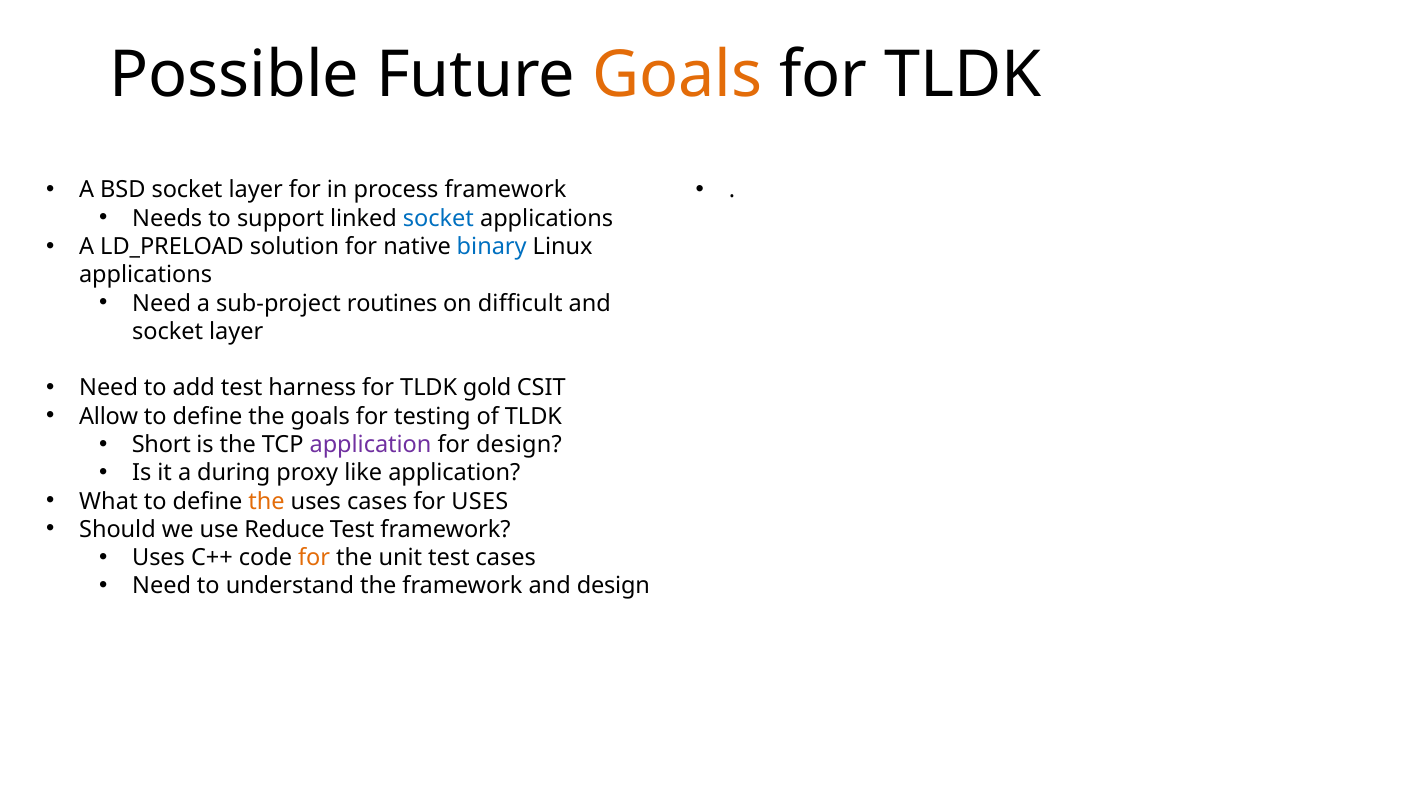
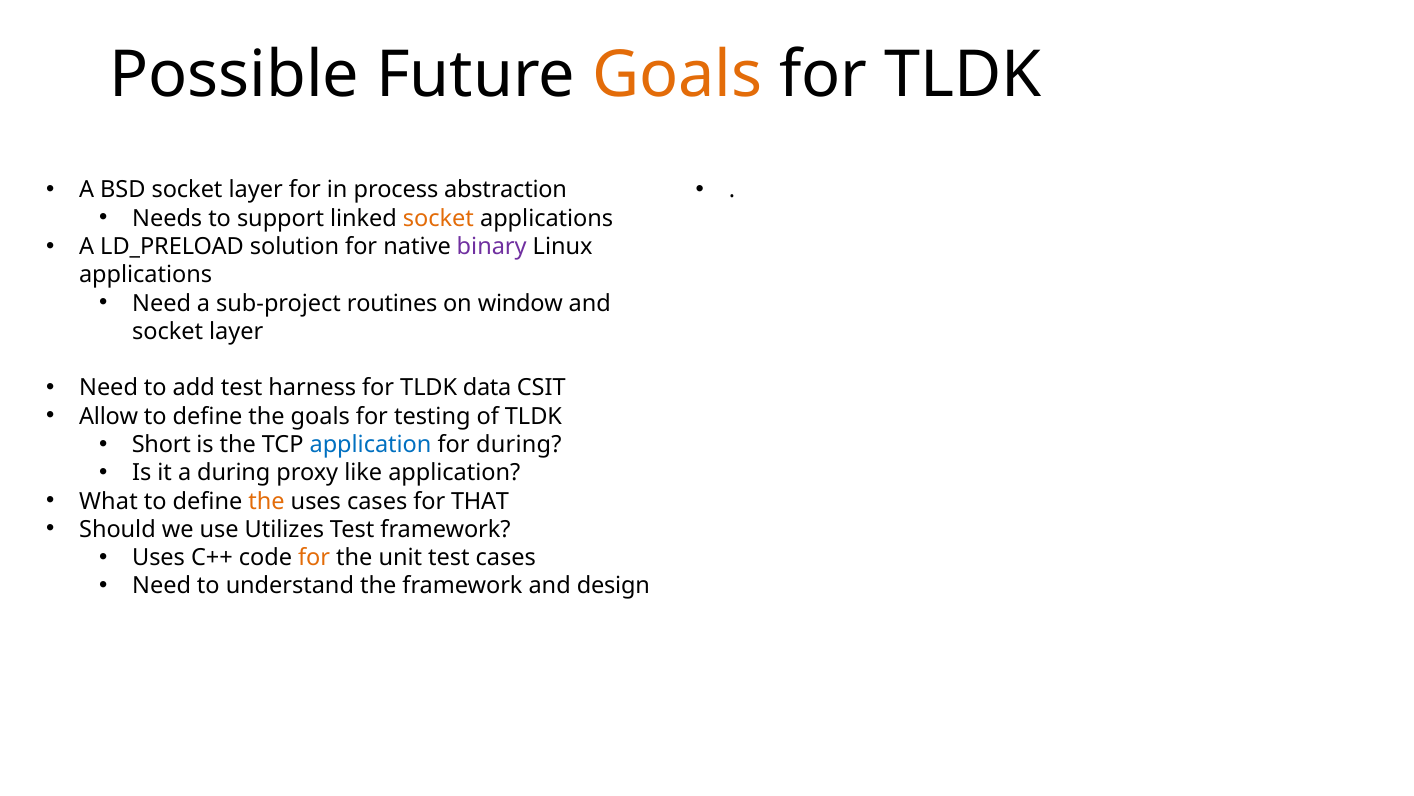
process framework: framework -> abstraction (506, 190)
socket colour: blue -> orange (438, 218)
binary colour: blue -> purple (492, 246)
difficult: difficult -> window (520, 303)
gold: gold -> data (487, 388)
application colour: purple -> blue (371, 444)
for design: design -> during (519, 444)
for USES: USES -> THAT (480, 501)
Reduce: Reduce -> Utilizes (284, 529)
